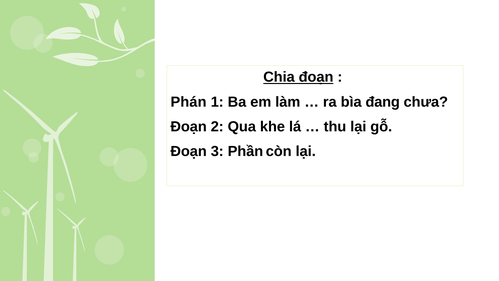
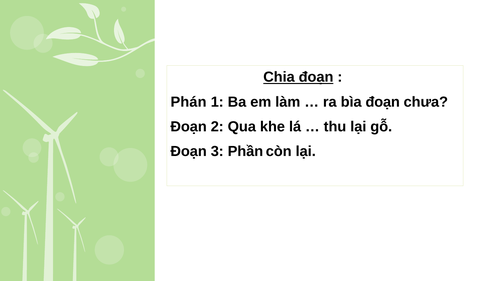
bìa đang: đang -> đoạn (383, 102)
